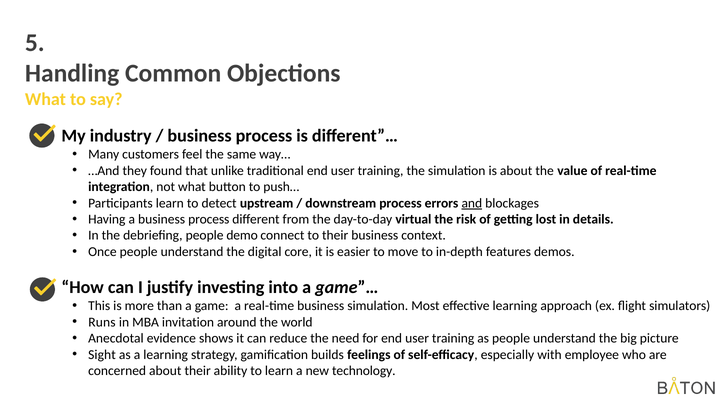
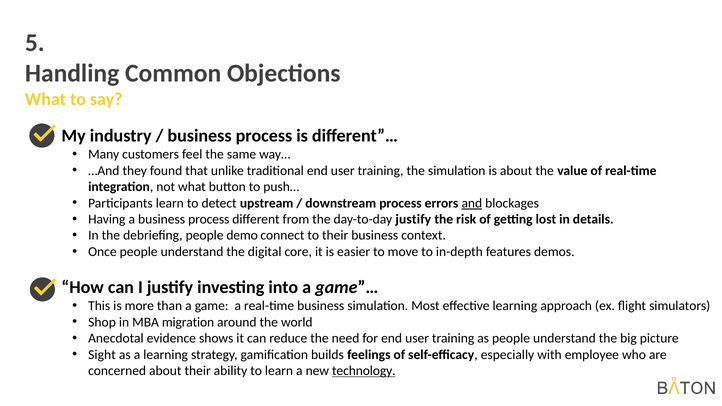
day-to-day virtual: virtual -> justify (413, 219)
Runs: Runs -> Shop (102, 322)
invitation: invitation -> migration (188, 322)
technology underline: none -> present (364, 371)
